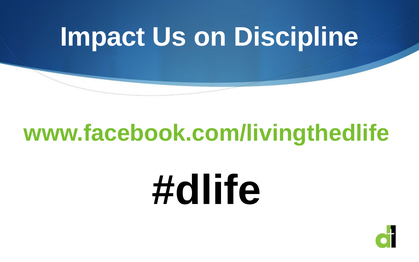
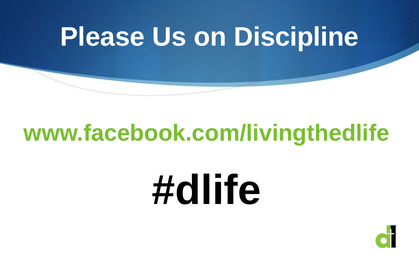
Impact: Impact -> Please (102, 37)
